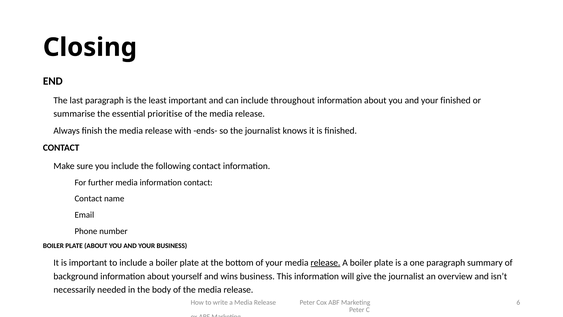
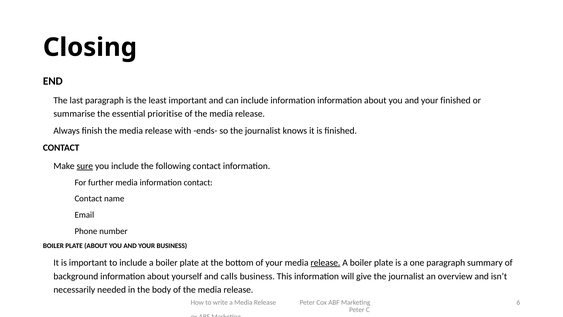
include throughout: throughout -> information (293, 100)
sure underline: none -> present (85, 166)
wins: wins -> calls (229, 276)
